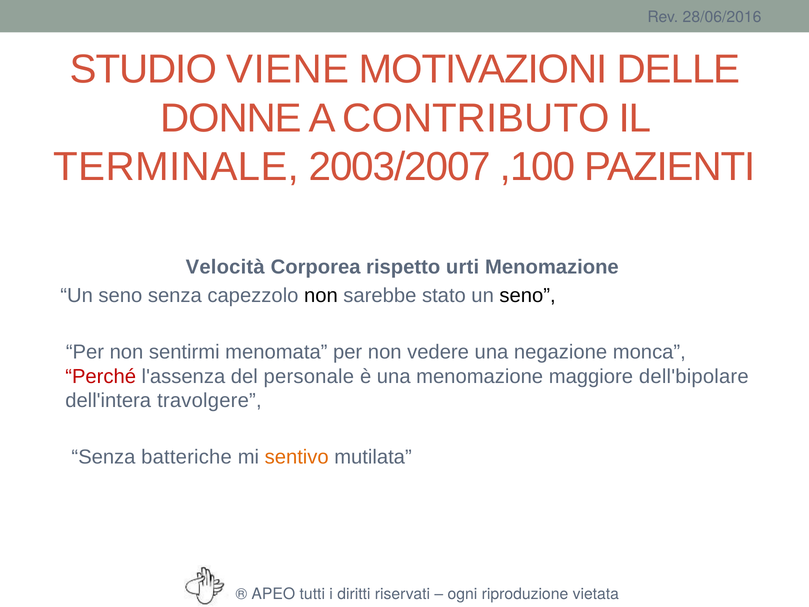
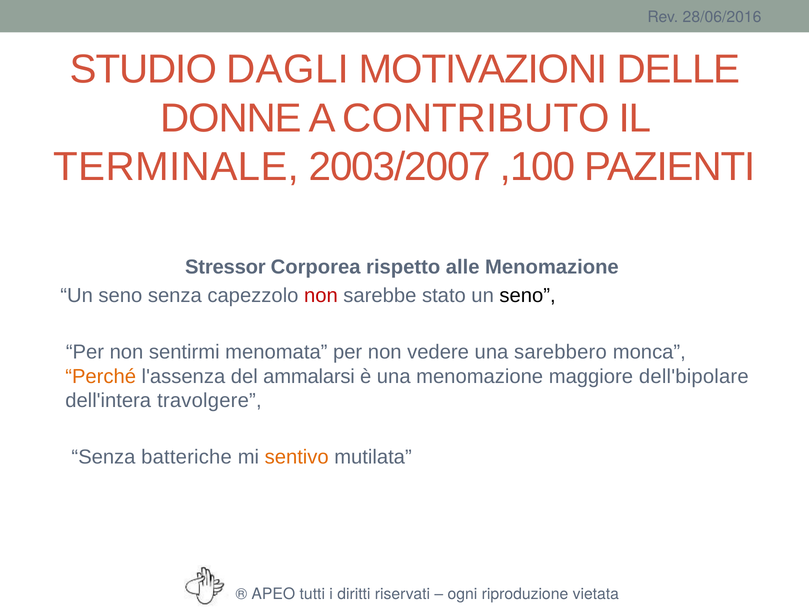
VIENE: VIENE -> DAGLI (288, 70)
Velocità: Velocità -> Stressor (225, 267)
urti: urti -> alle (463, 267)
non colour: black -> red (321, 295)
negazione: negazione -> sarebbero (560, 352)
Perché colour: red -> orange (101, 376)
personale: personale -> ammalarsi (309, 376)
